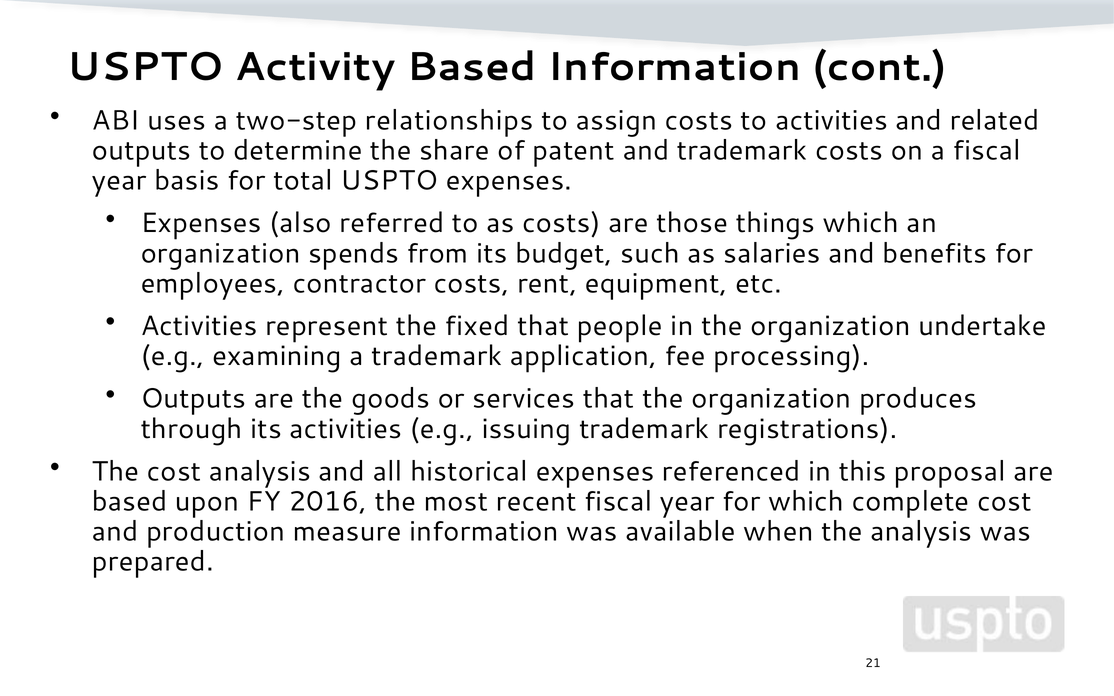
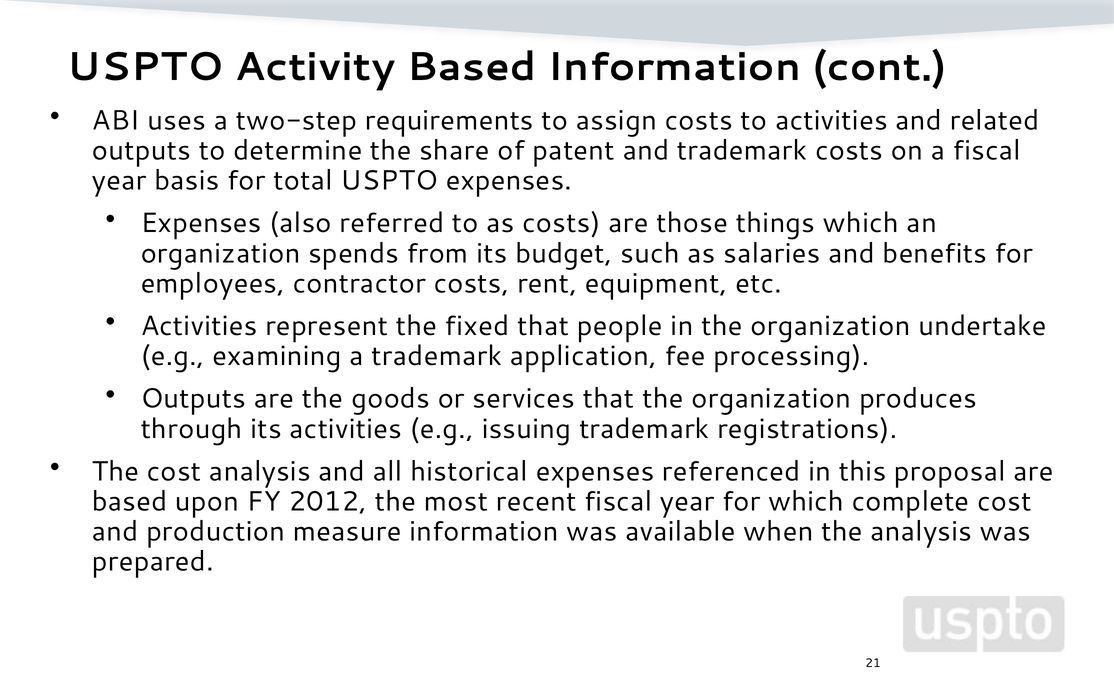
relationships: relationships -> requirements (449, 121)
2016: 2016 -> 2012 (328, 502)
